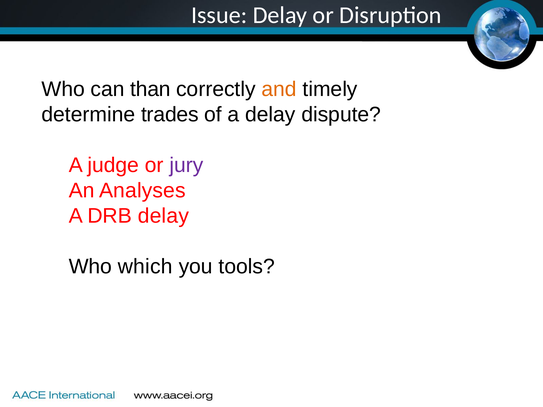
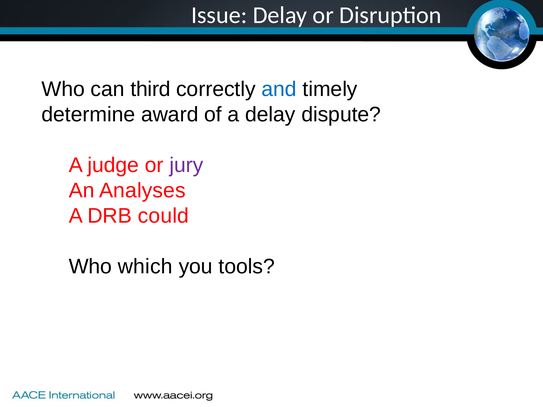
than: than -> third (150, 89)
and colour: orange -> blue (279, 89)
trades: trades -> award (170, 115)
DRB delay: delay -> could (163, 216)
